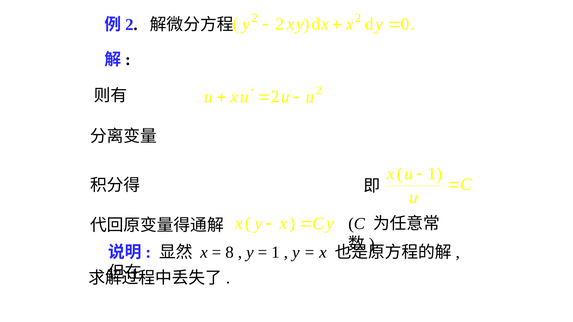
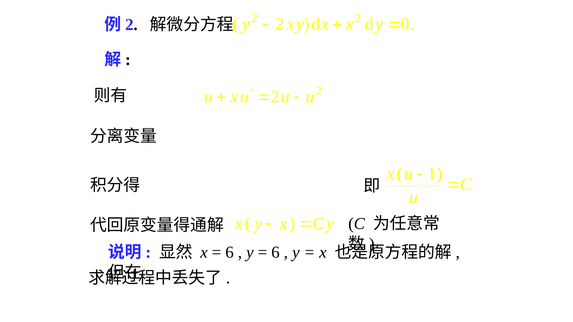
8: 8 -> 6 (230, 253)
1: 1 -> 6 (275, 253)
